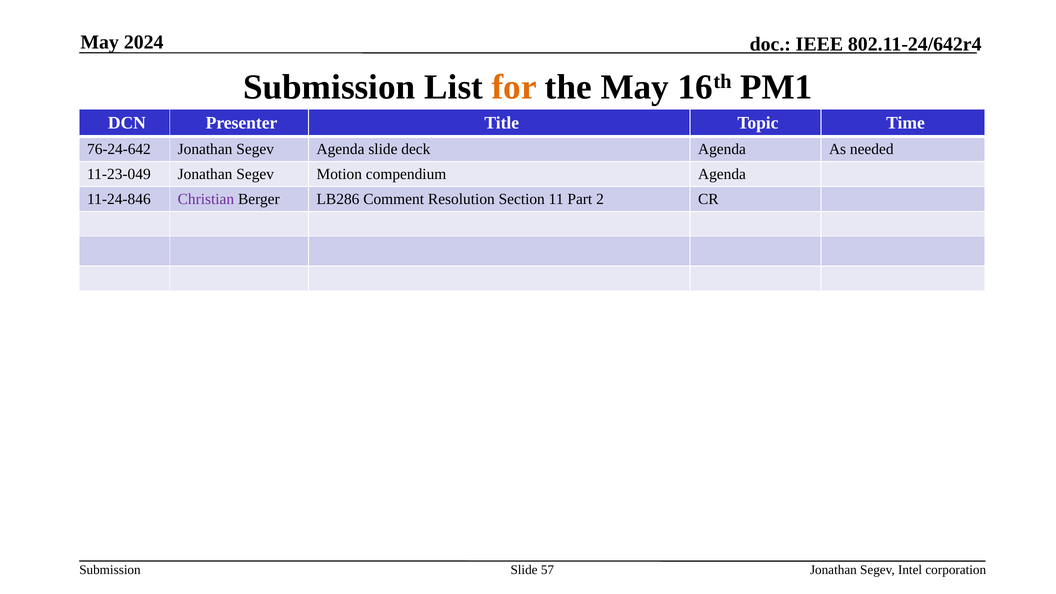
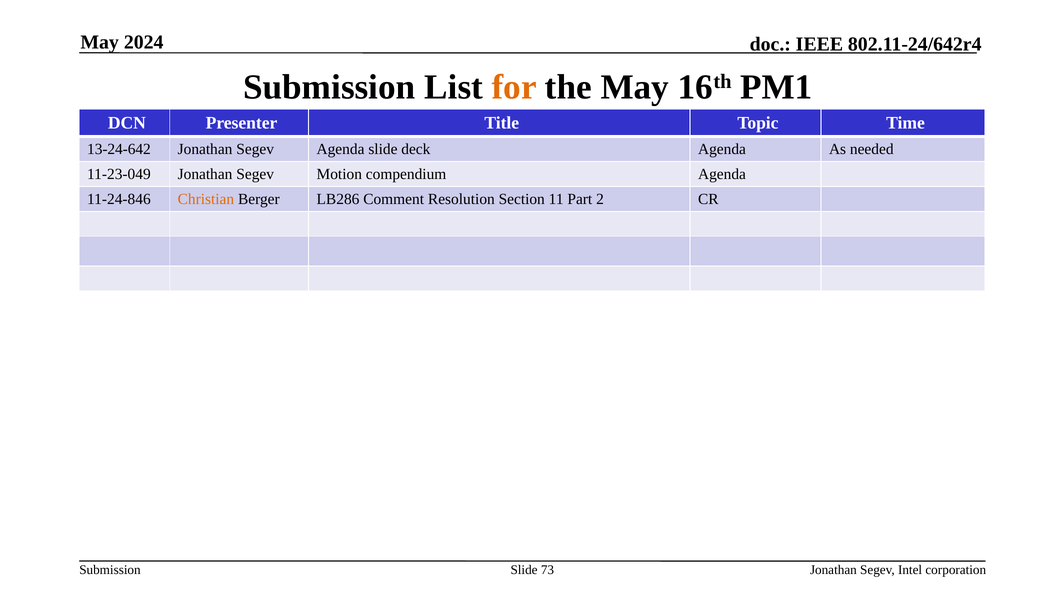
76-24-642: 76-24-642 -> 13-24-642 (119, 149)
Christian colour: purple -> orange (206, 199)
57: 57 -> 73 (547, 570)
